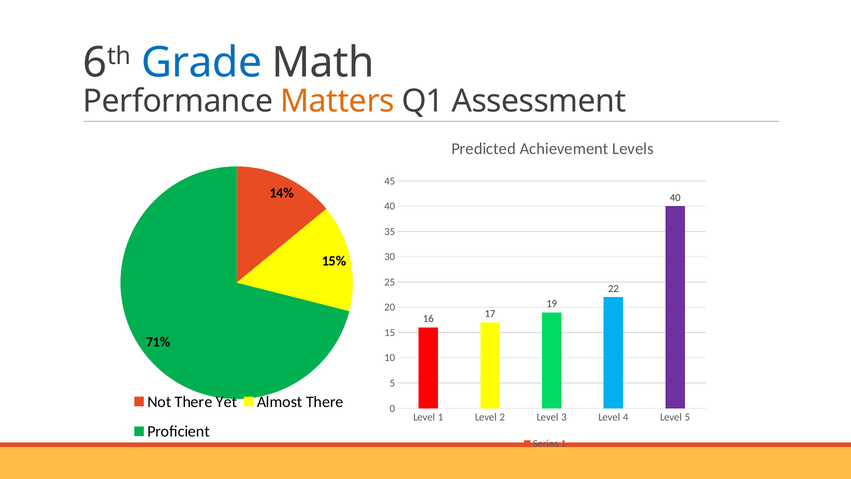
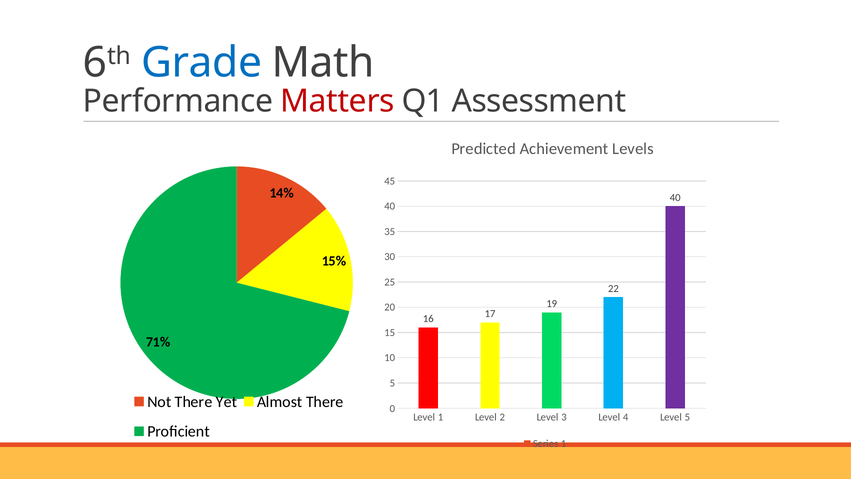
Matters colour: orange -> red (337, 101)
